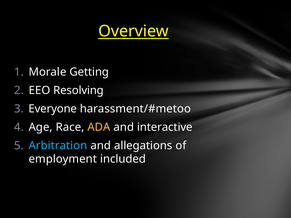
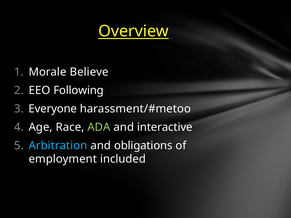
Getting: Getting -> Believe (89, 72)
Resolving: Resolving -> Following (79, 90)
ADA colour: yellow -> light green (99, 127)
allegations: allegations -> obligations (143, 146)
